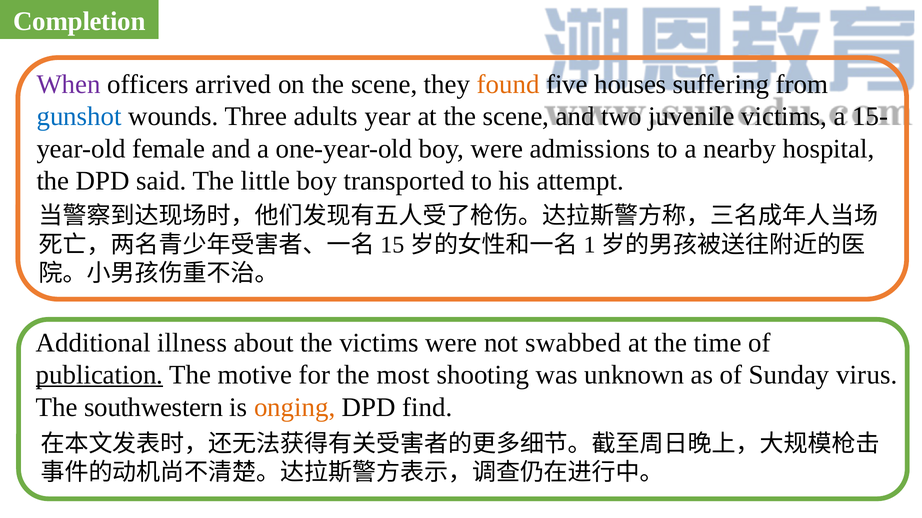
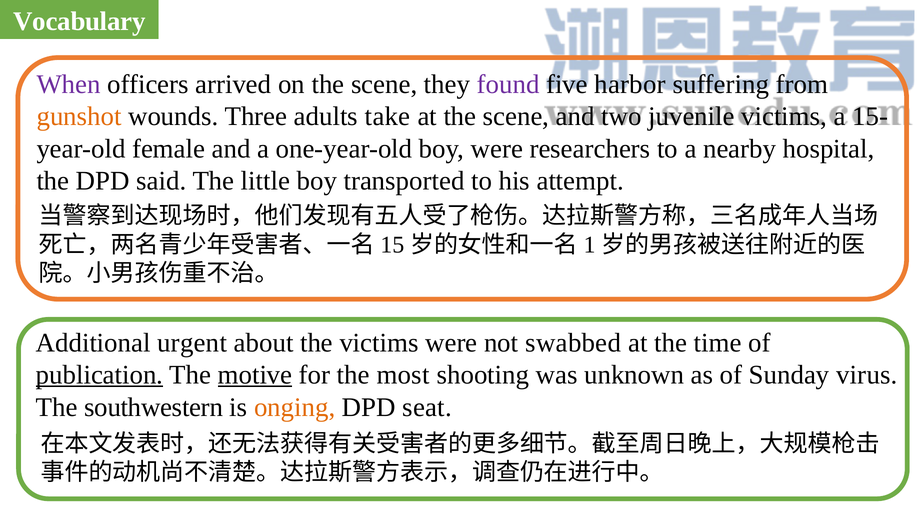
Completion: Completion -> Vocabulary (79, 21)
found colour: orange -> purple (508, 84)
houses: houses -> harbor (630, 84)
gunshot colour: blue -> orange (79, 117)
year: year -> take (388, 117)
admissions: admissions -> researchers (590, 149)
illness: illness -> urgent (192, 343)
motive underline: none -> present (255, 375)
find: find -> seat (427, 408)
